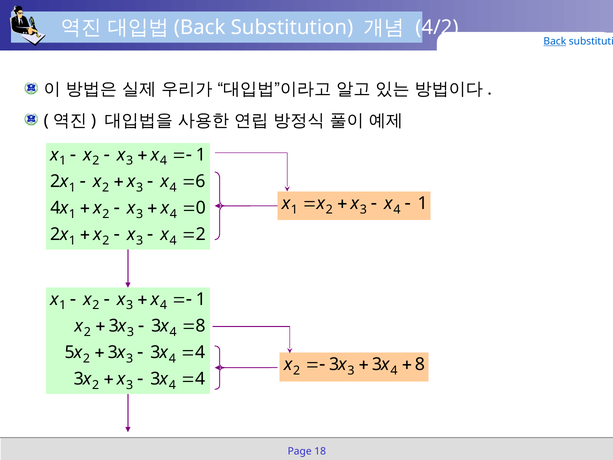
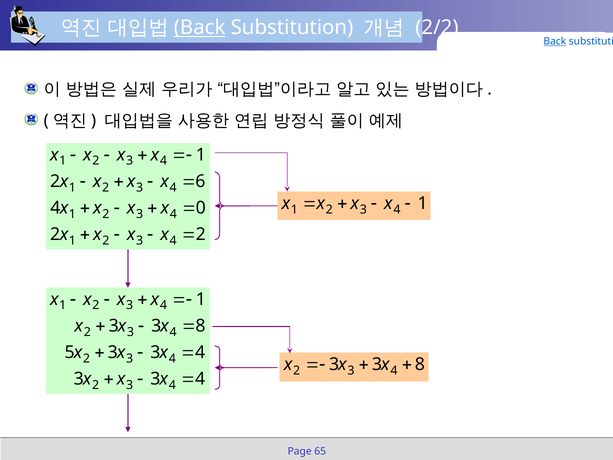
Back underline: none -> present (200, 28)
4/2: 4/2 -> 2/2 (437, 28)
18: 18 -> 65 (320, 451)
